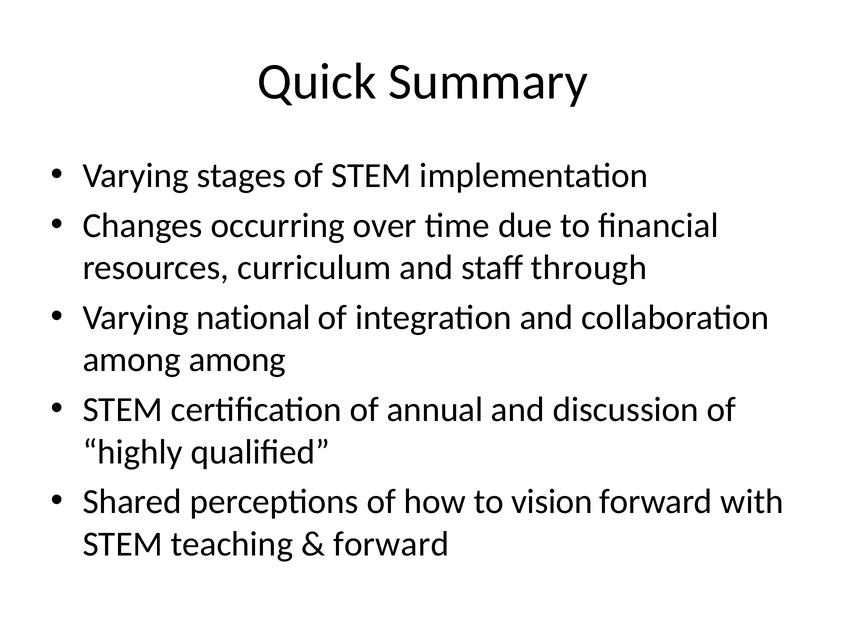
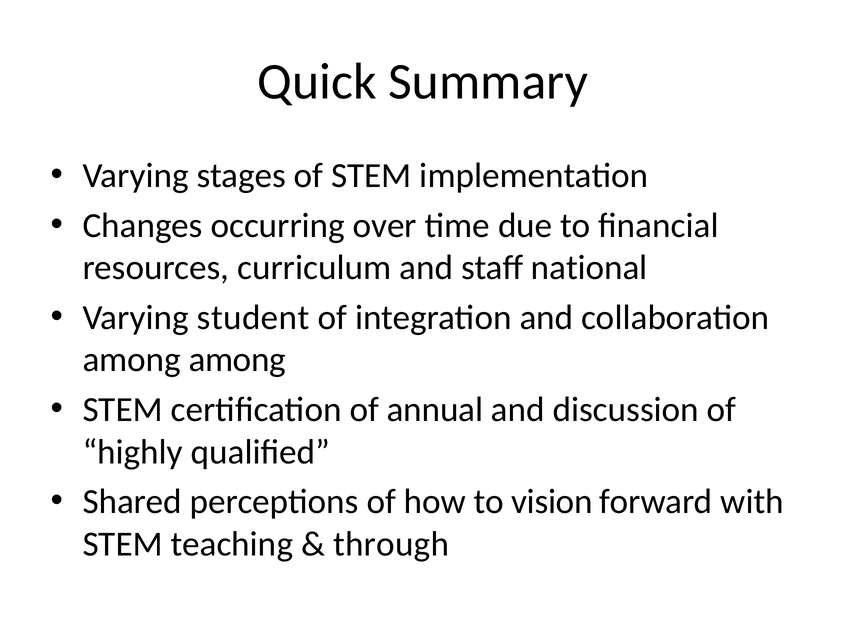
through: through -> national (589, 268)
national: national -> student (253, 318)
forward: forward -> through (391, 544)
